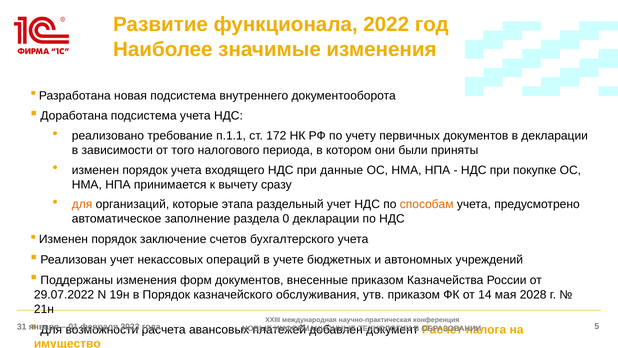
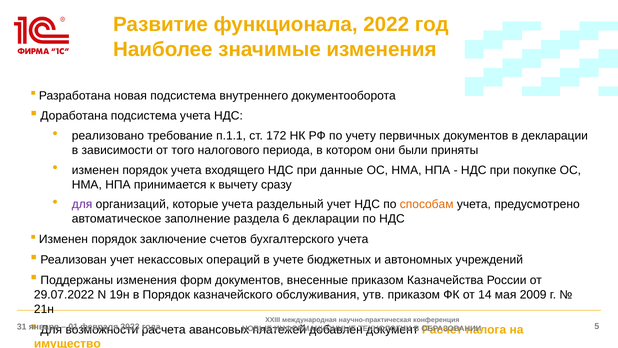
для colour: orange -> purple (82, 204)
которые этапа: этапа -> учета (237, 204)
0: 0 -> 6 (286, 219)
2028: 2028 -> 2009 (533, 294)
